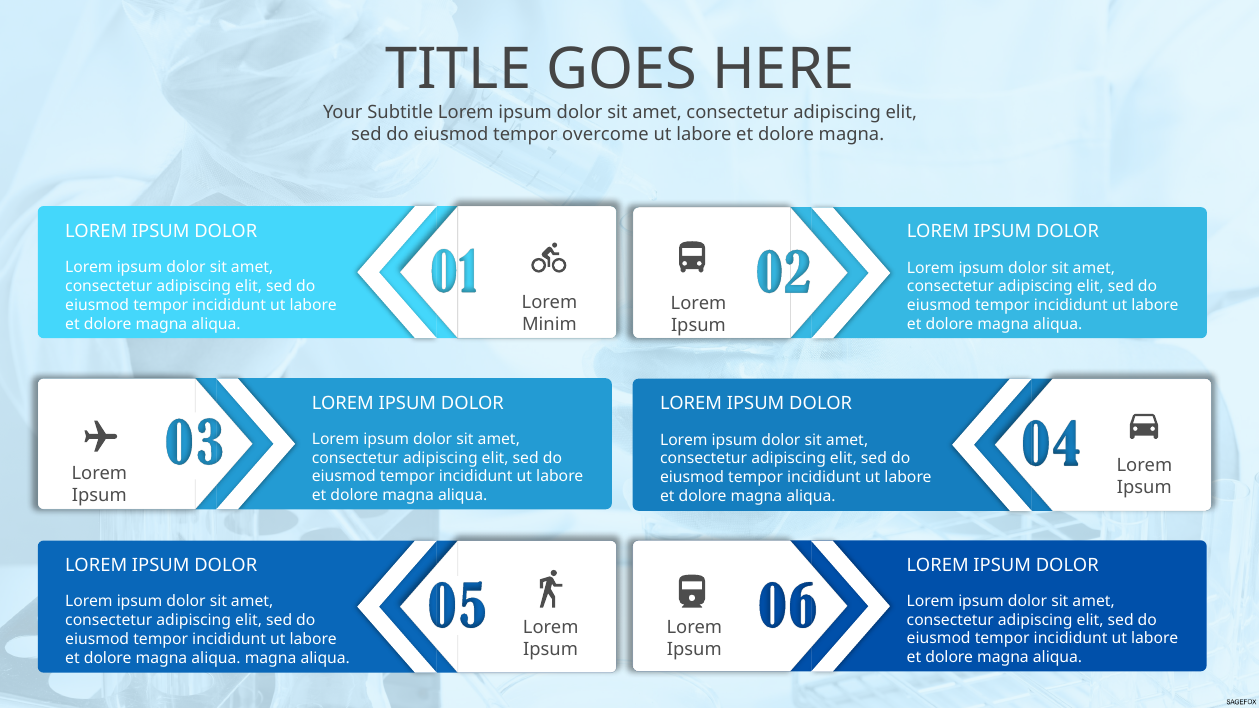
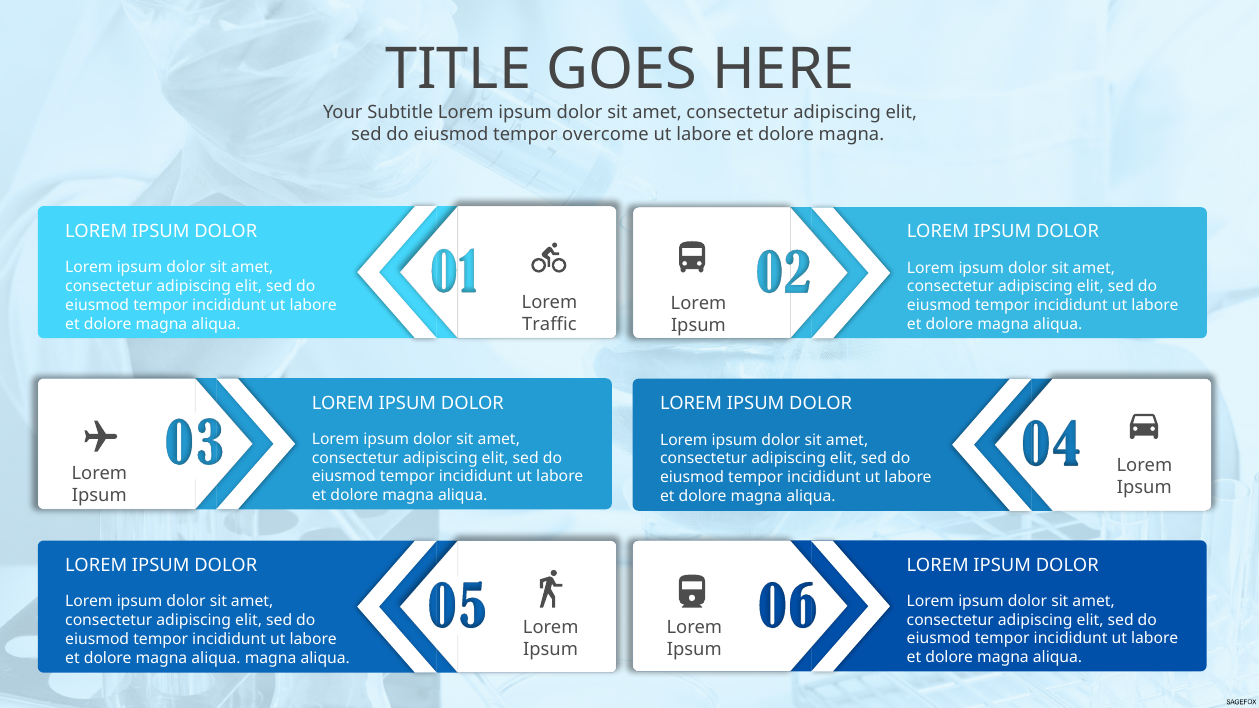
Minim: Minim -> Traffic (549, 325)
